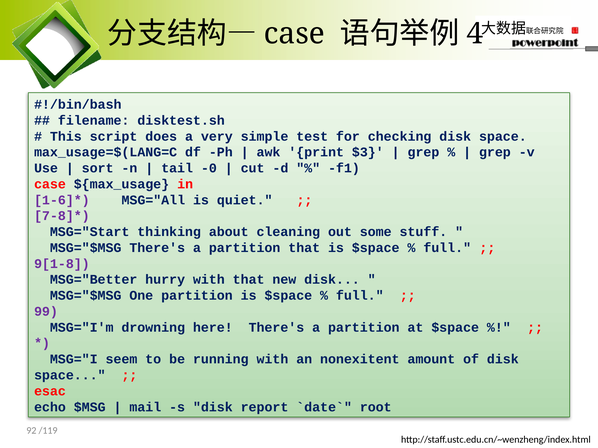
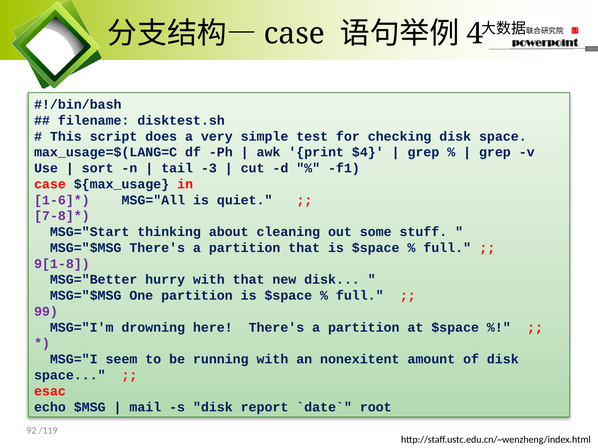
$3: $3 -> $4 (368, 152)
-0: -0 -> -3 (209, 168)
